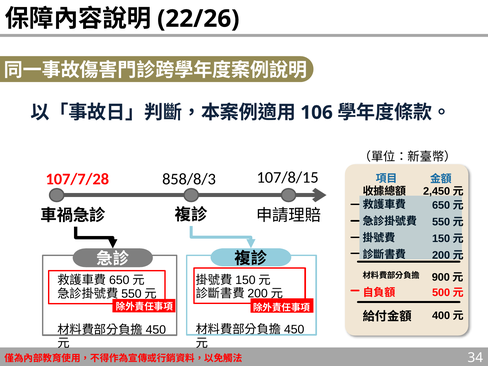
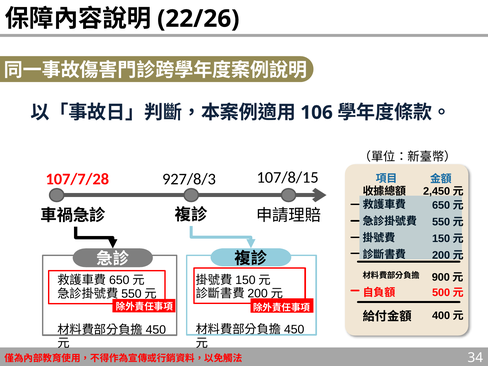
858/8/3: 858/8/3 -> 927/8/3 (189, 179)
